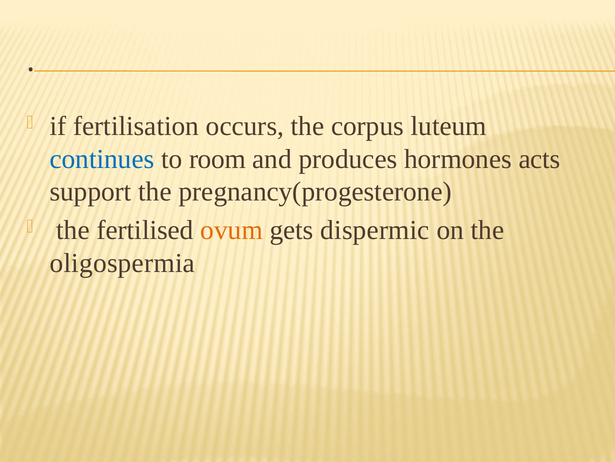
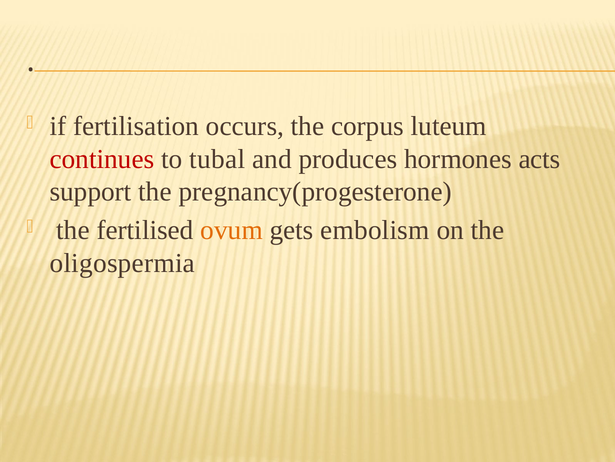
continues colour: blue -> red (102, 159)
room: room -> tubal (217, 159)
dispermic: dispermic -> embolism (375, 230)
